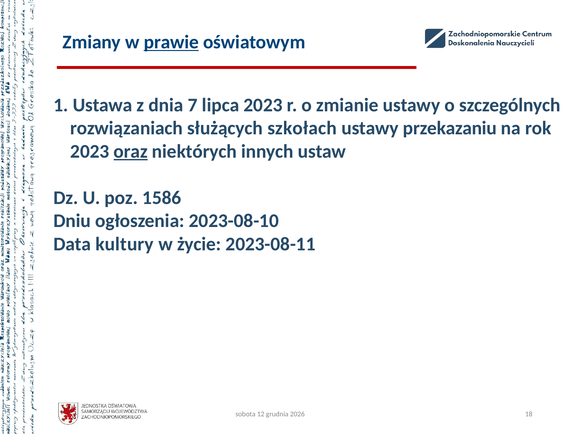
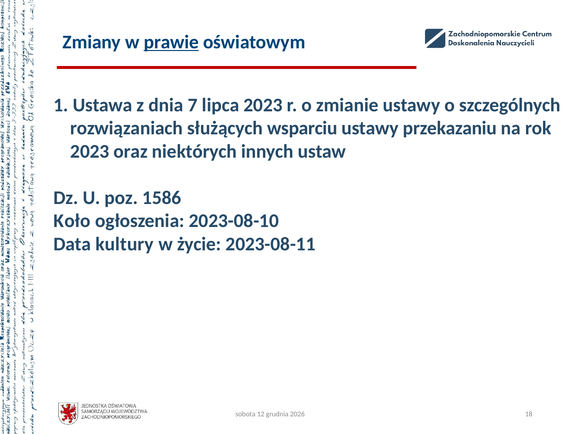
szkołach: szkołach -> wsparciu (302, 128)
oraz underline: present -> none (131, 151)
Dniu: Dniu -> Koło (72, 221)
